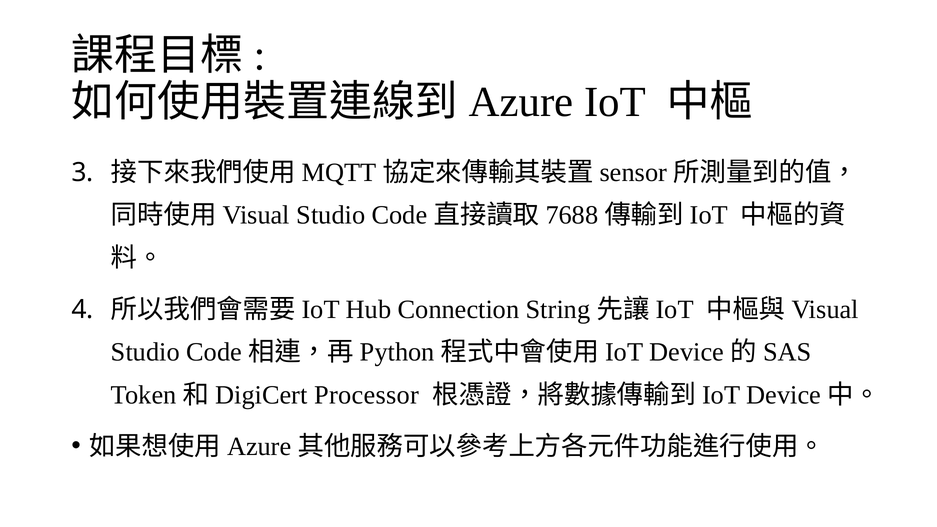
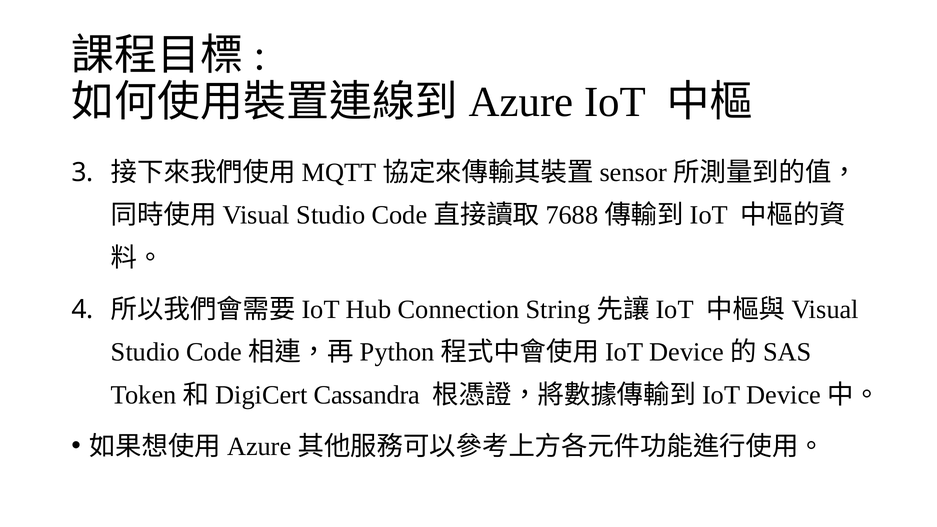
Processor: Processor -> Cassandra (367, 395)
